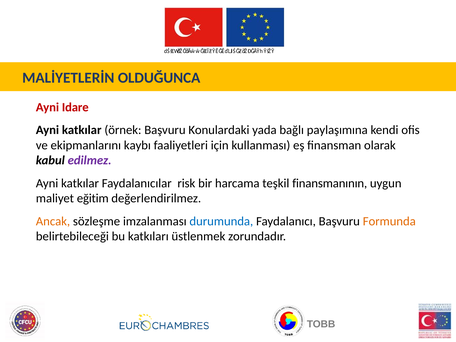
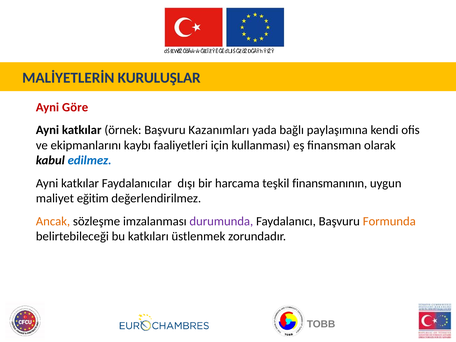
OLDUĞUNCA: OLDUĞUNCA -> KURULUŞLAR (159, 78)
Idare: Idare -> Göre (75, 107)
Konulardaki: Konulardaki -> Kazanımları (219, 130)
edilmez colour: purple -> blue (90, 160)
risk: risk -> dışı (186, 183)
durumunda colour: blue -> purple (221, 221)
